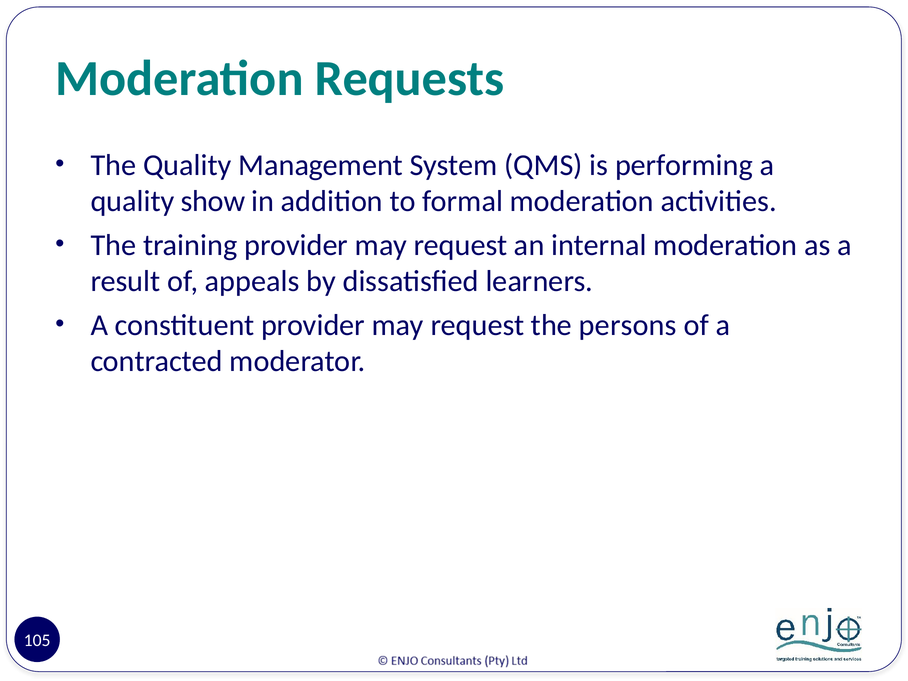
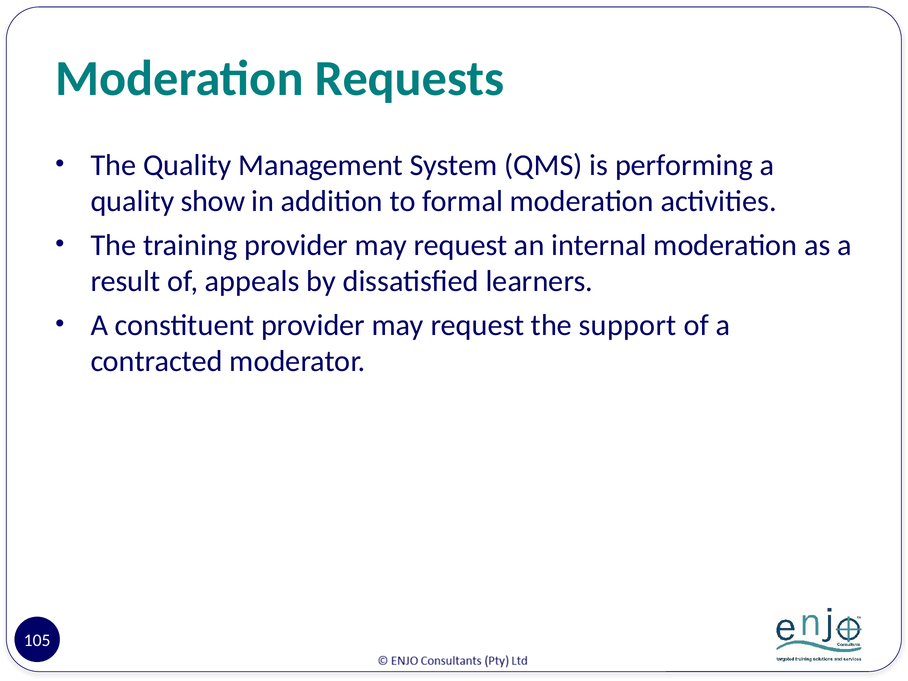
persons: persons -> support (628, 325)
